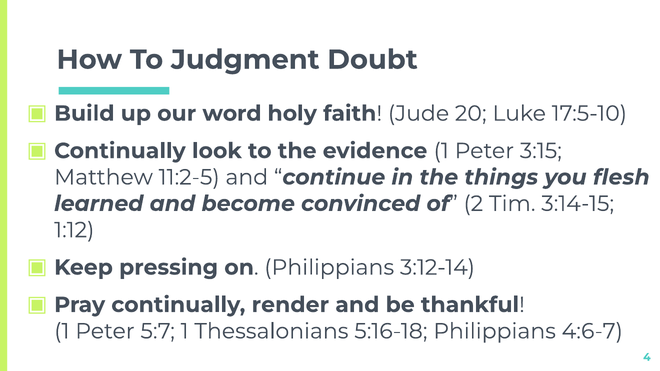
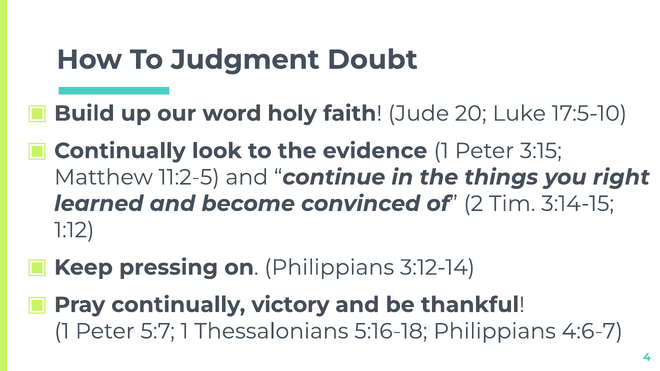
flesh: flesh -> right (621, 177)
render: render -> victory (290, 305)
